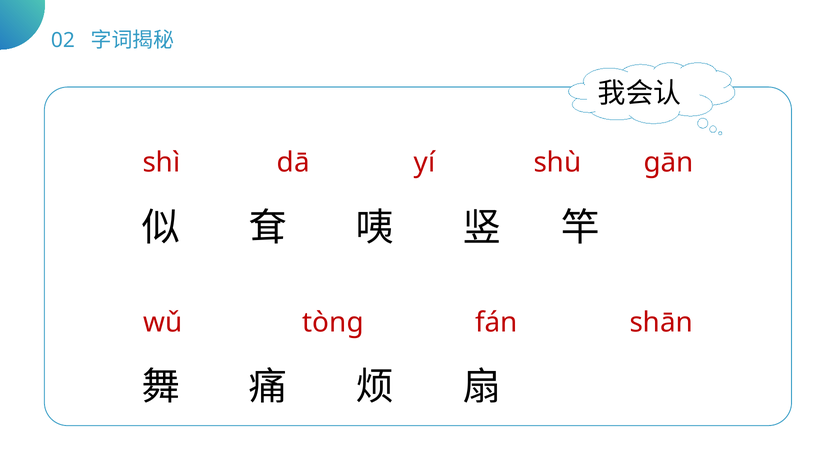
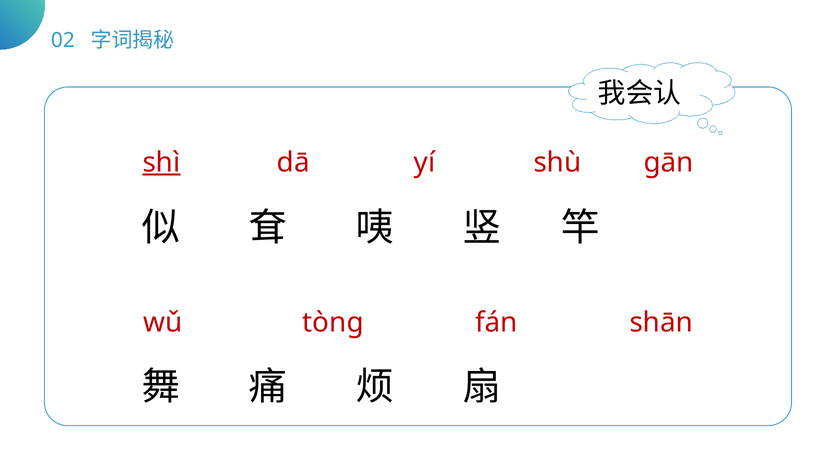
shì underline: none -> present (162, 163)
